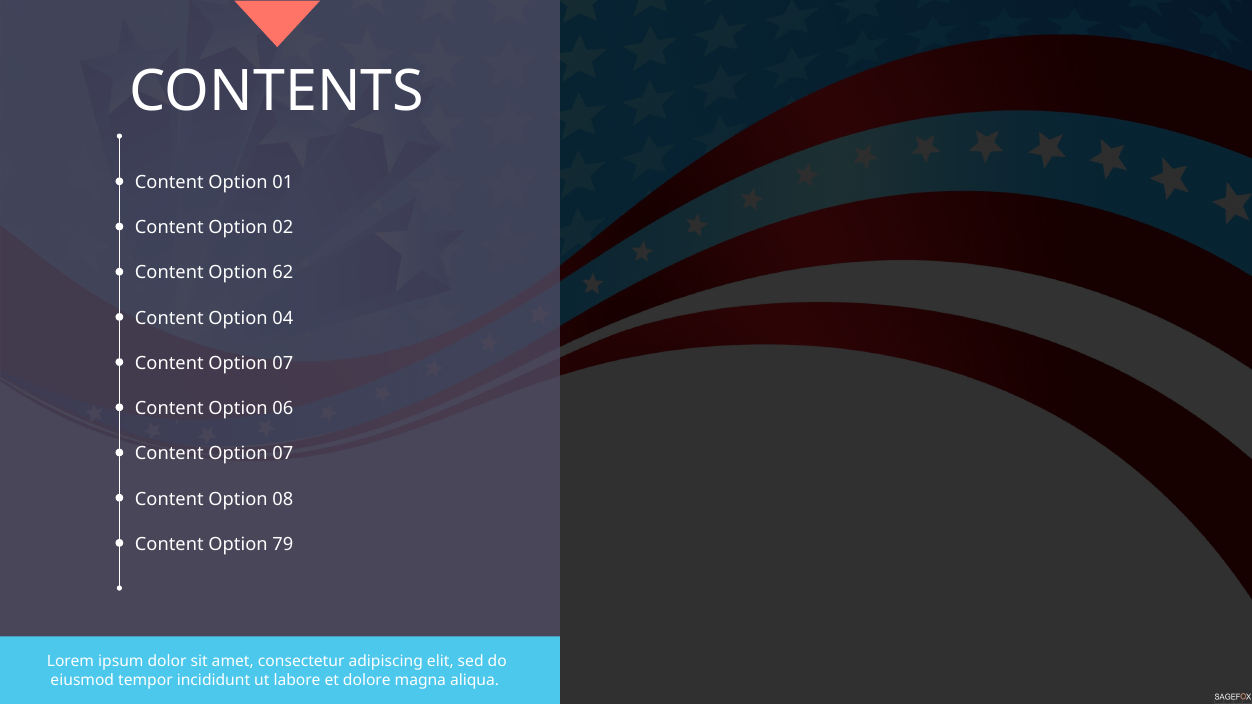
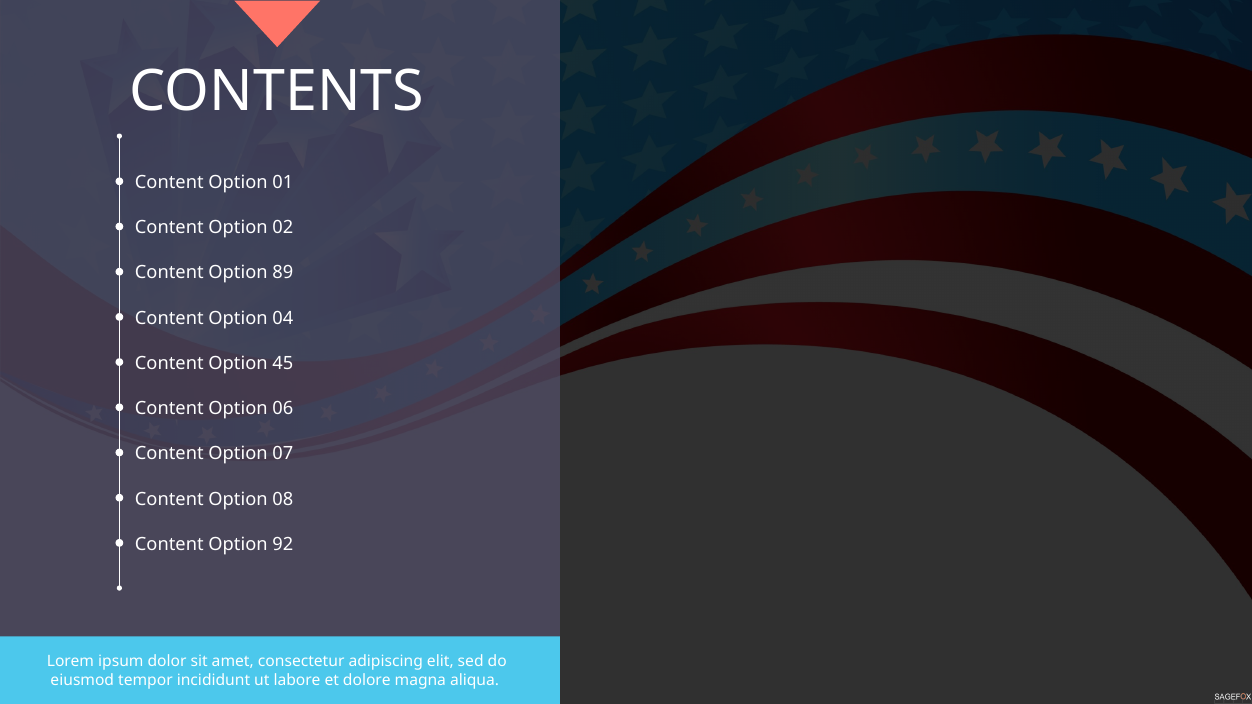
62: 62 -> 89 (283, 273)
07: 07 -> 45 (283, 364)
79: 79 -> 92 (283, 544)
